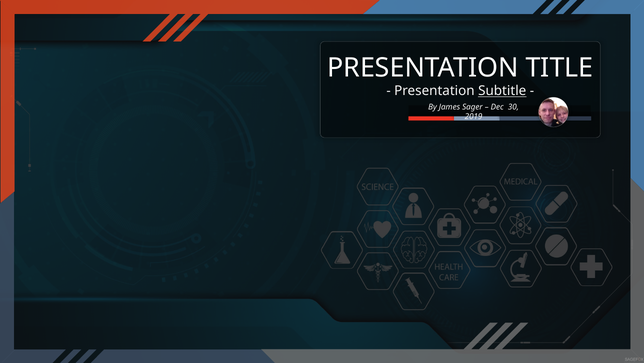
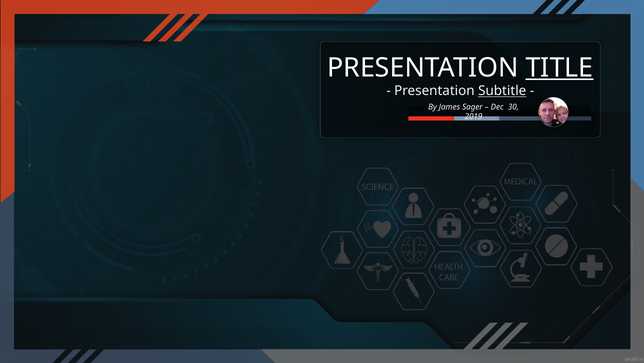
TITLE underline: none -> present (559, 68)
